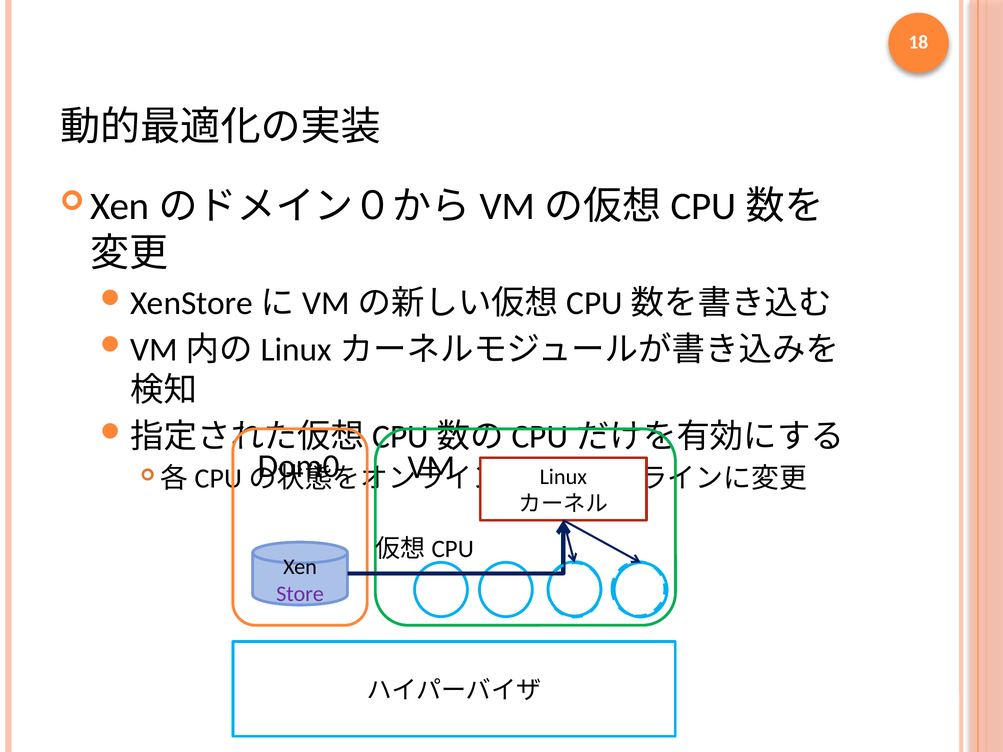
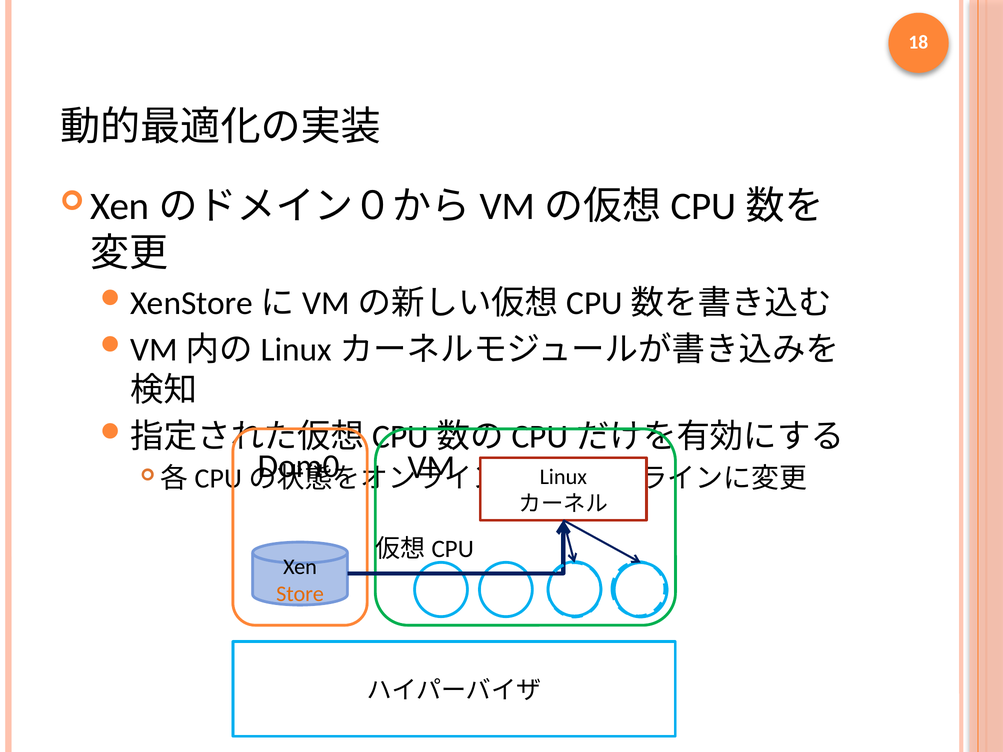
Store colour: purple -> orange (300, 594)
